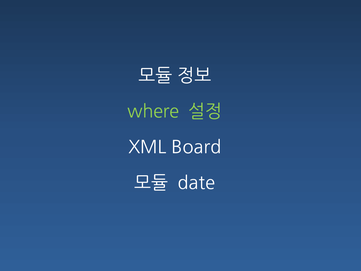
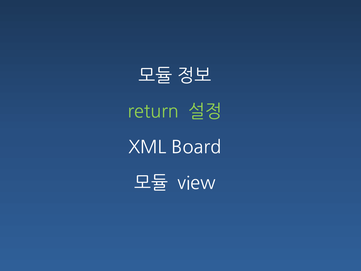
where: where -> return (153, 112)
date: date -> view (197, 183)
